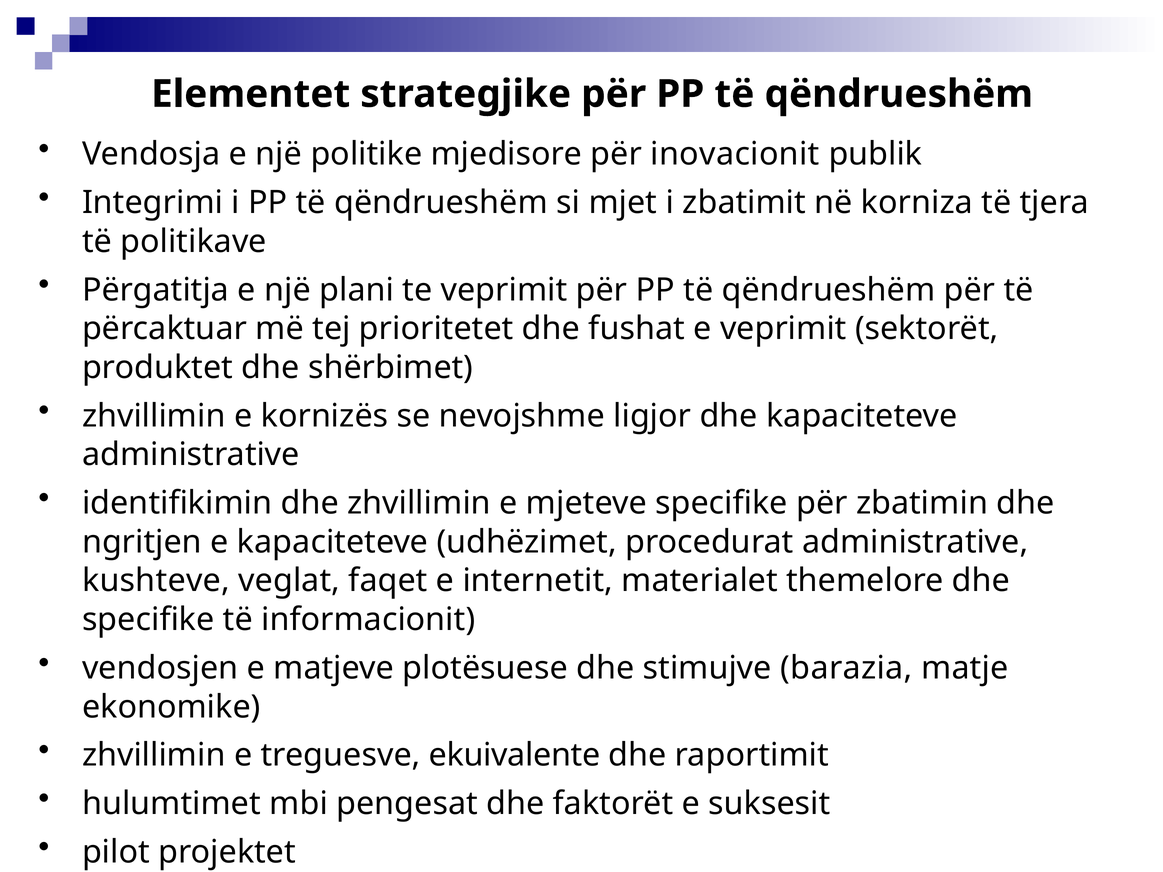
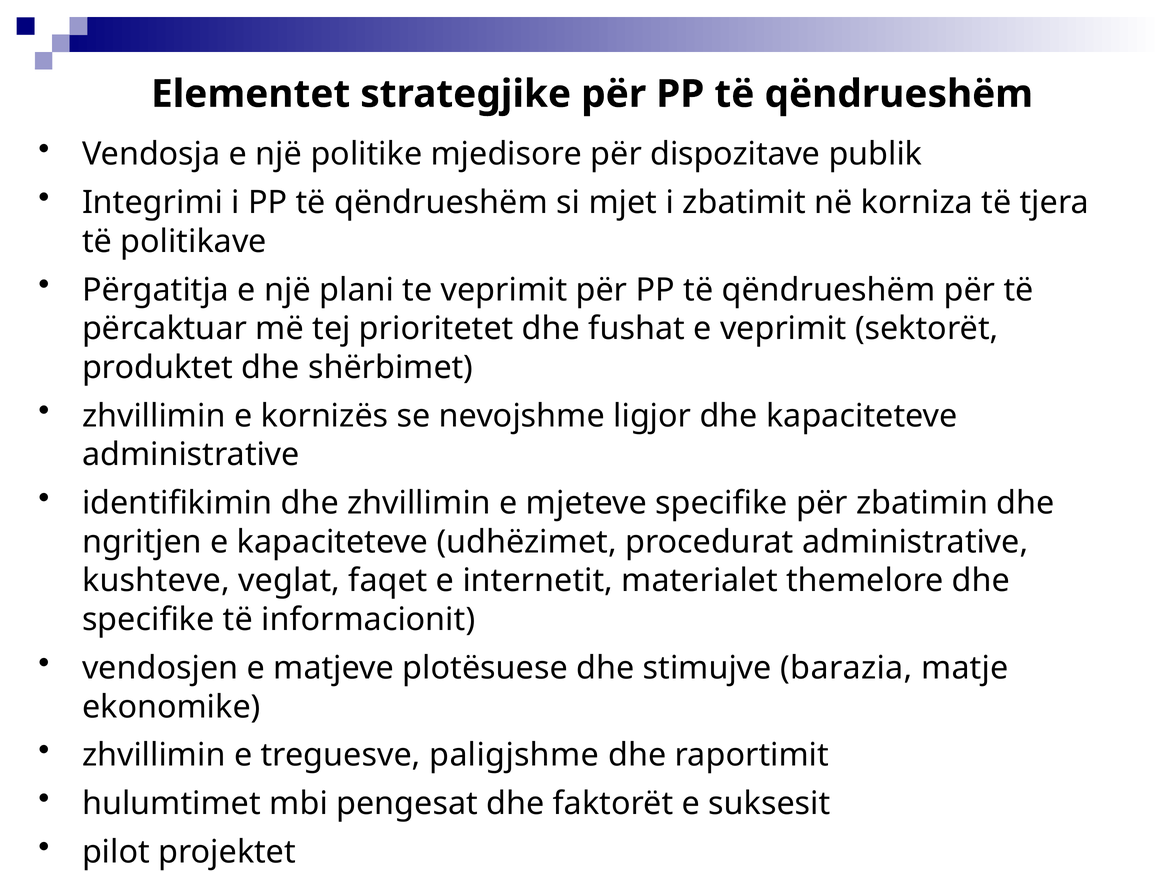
inovacionit: inovacionit -> dispozitave (735, 154)
ekuivalente: ekuivalente -> paligjshme (514, 756)
